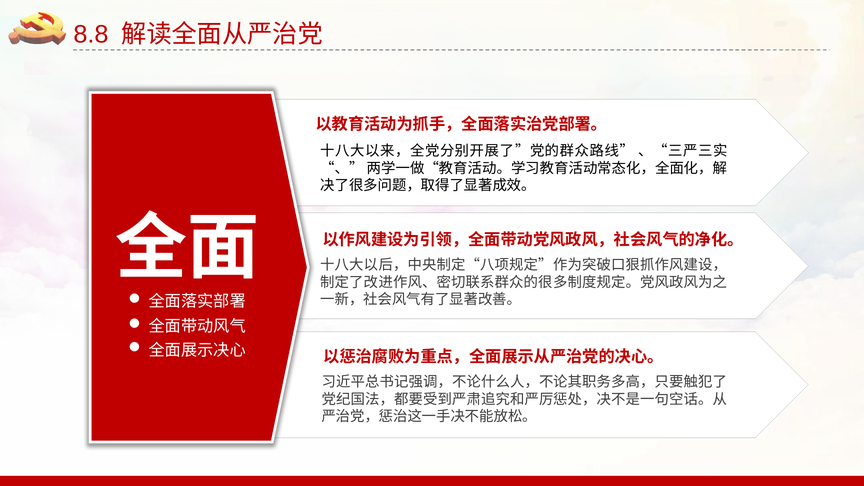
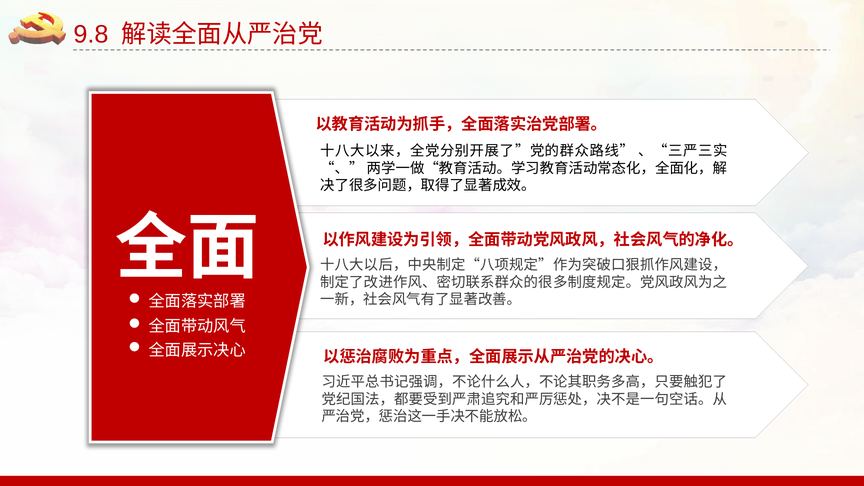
8.8: 8.8 -> 9.8 (91, 34)
